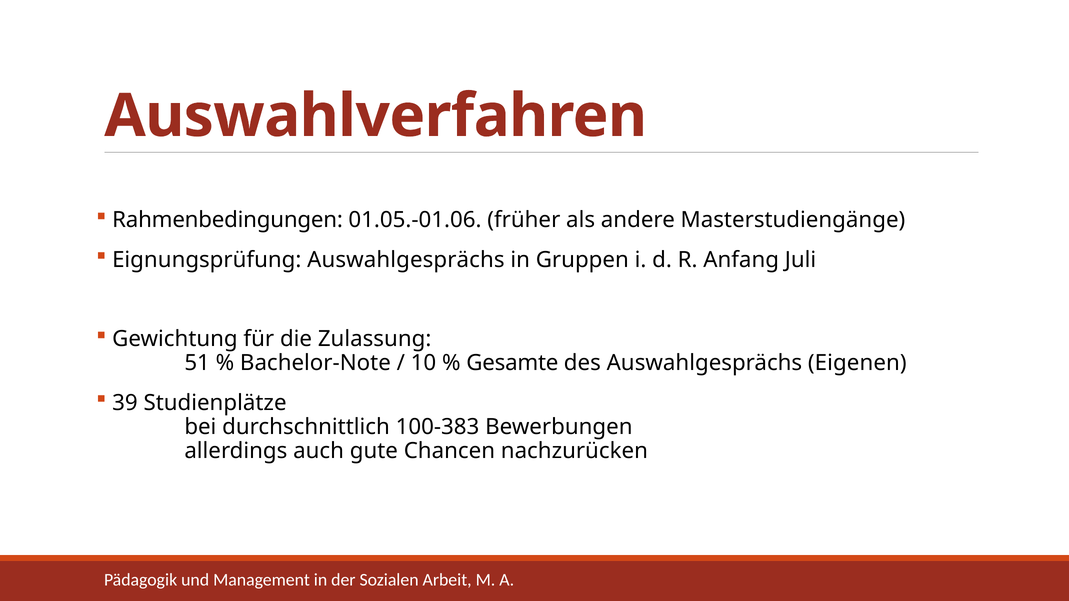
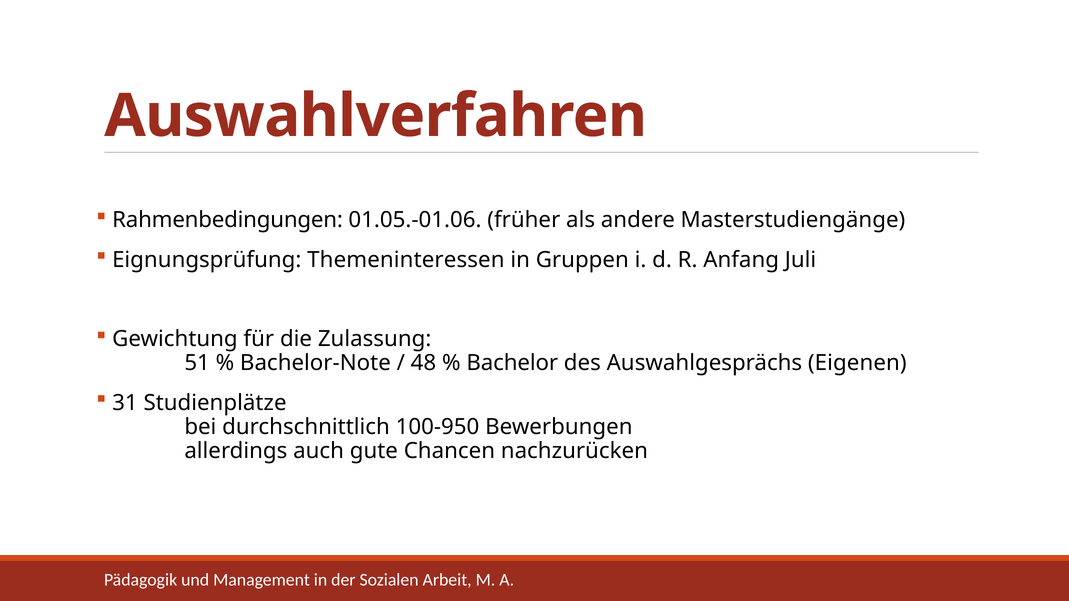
Eignungsprüfung Auswahlgesprächs: Auswahlgesprächs -> Themeninteressen (406, 260)
10: 10 -> 48 (423, 363)
Gesamte: Gesamte -> Bachelor (512, 363)
39: 39 -> 31 (125, 403)
100-383: 100-383 -> 100-950 (438, 427)
